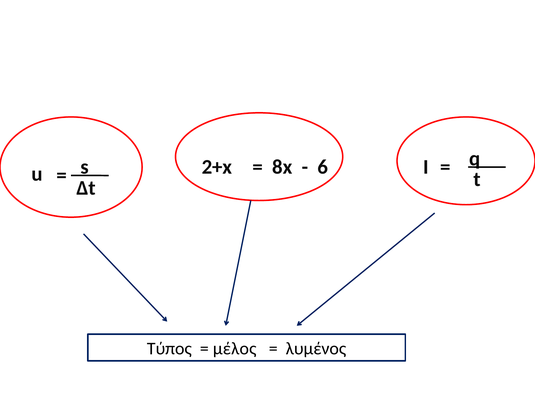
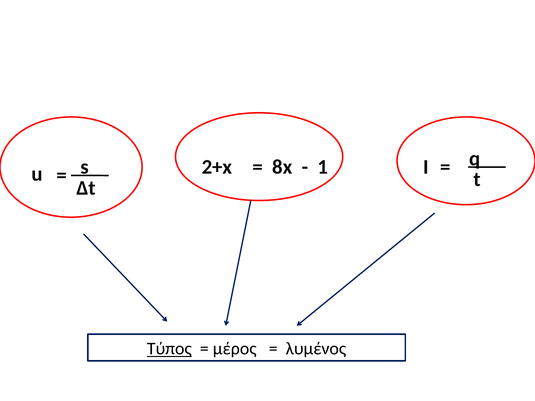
6: 6 -> 1 (323, 167)
Τύπος underline: none -> present (169, 349)
μέλος: μέλος -> μέρος (235, 349)
